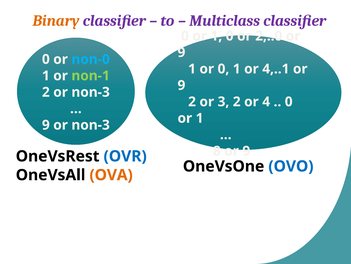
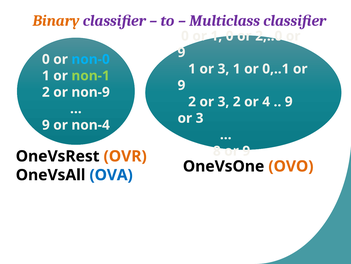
1 or 0: 0 -> 3 (223, 69)
4,..1: 4,..1 -> 0,..1 (276, 69)
2 or non-3: non-3 -> non-9 (91, 92)
0: 0 -> 9 (289, 101)
1: 1 -> 3 (200, 118)
9 or non-3: non-3 -> non-4 (91, 125)
OVR colour: blue -> orange (125, 156)
OVO colour: blue -> orange (291, 166)
OVA colour: orange -> blue (111, 175)
